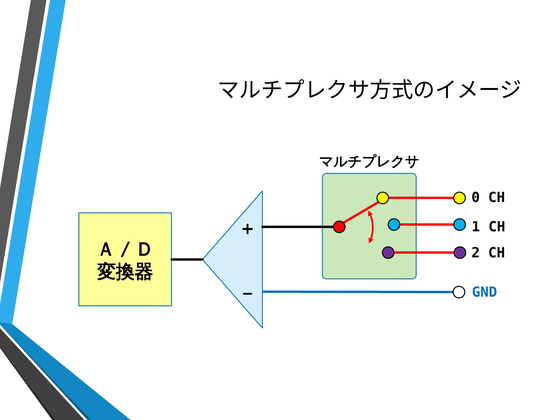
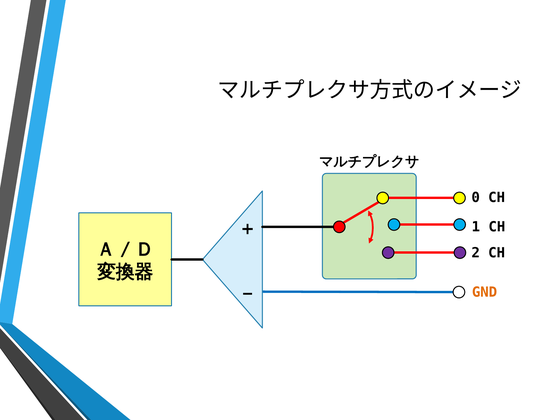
GND colour: blue -> orange (485, 292)
